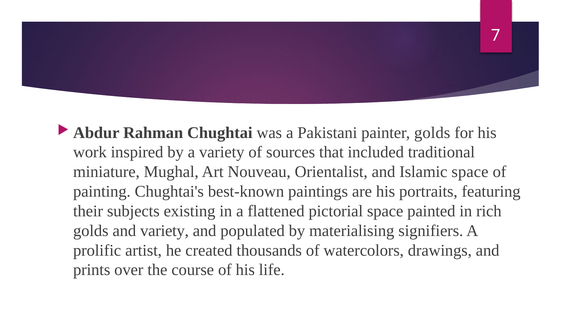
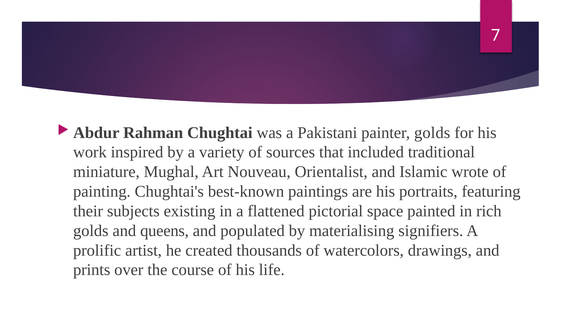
Islamic space: space -> wrote (470, 172)
and variety: variety -> queens (164, 231)
